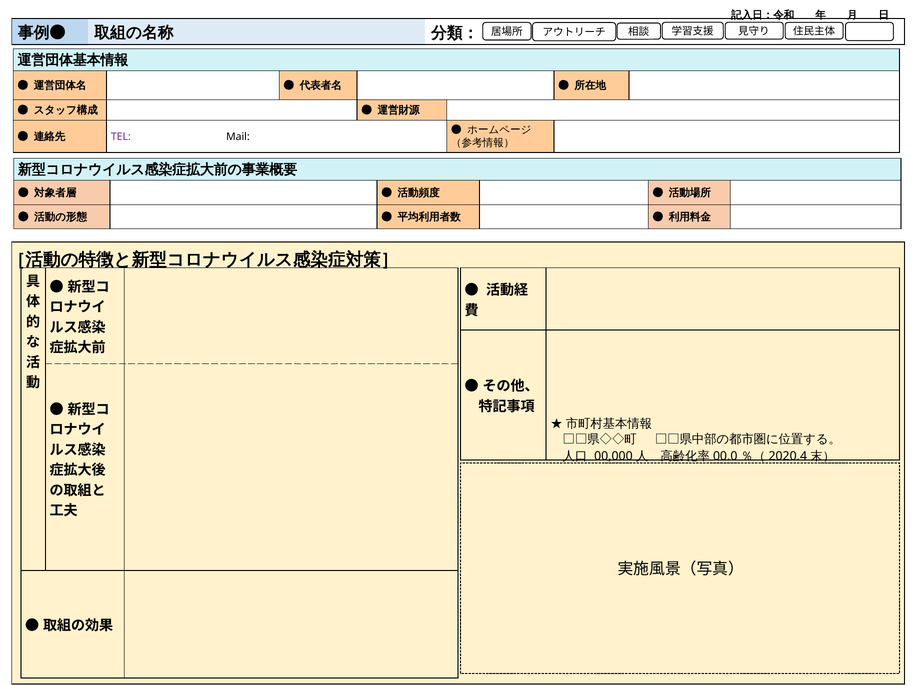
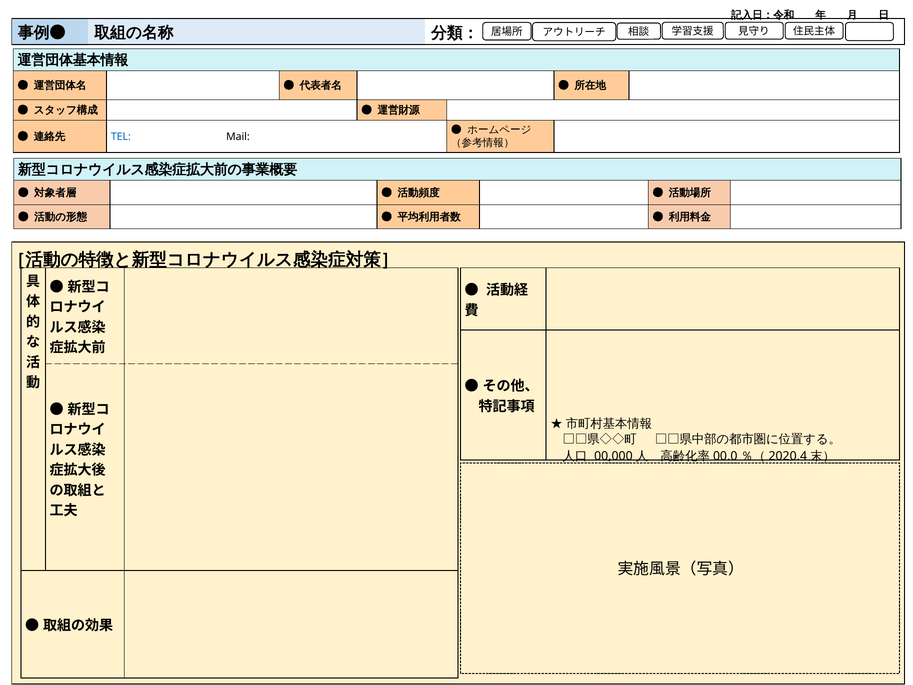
TEL colour: purple -> blue (121, 137)
